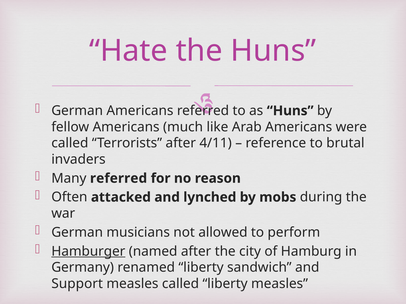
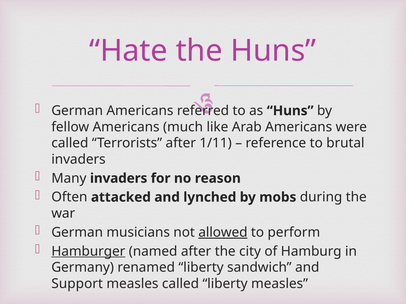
4/11: 4/11 -> 1/11 (216, 143)
Many referred: referred -> invaders (119, 179)
allowed underline: none -> present (223, 233)
